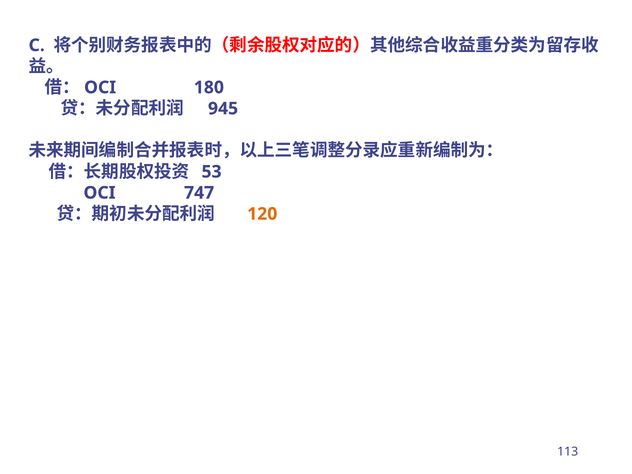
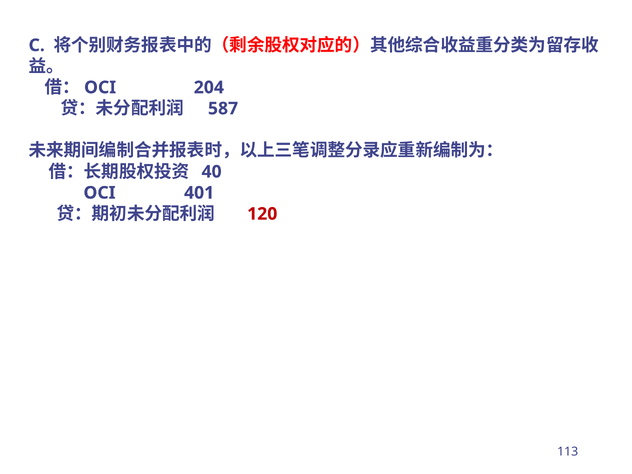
180: 180 -> 204 (209, 87)
945: 945 -> 587 (223, 109)
53: 53 -> 40 (212, 172)
747: 747 -> 401 (199, 193)
120 colour: orange -> red (262, 214)
